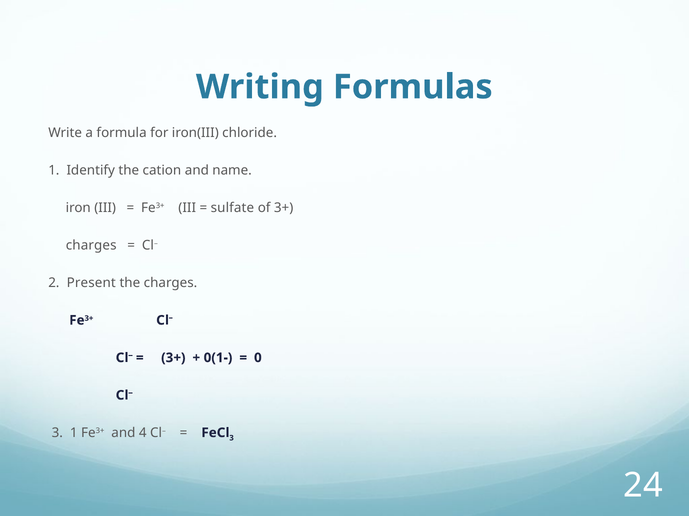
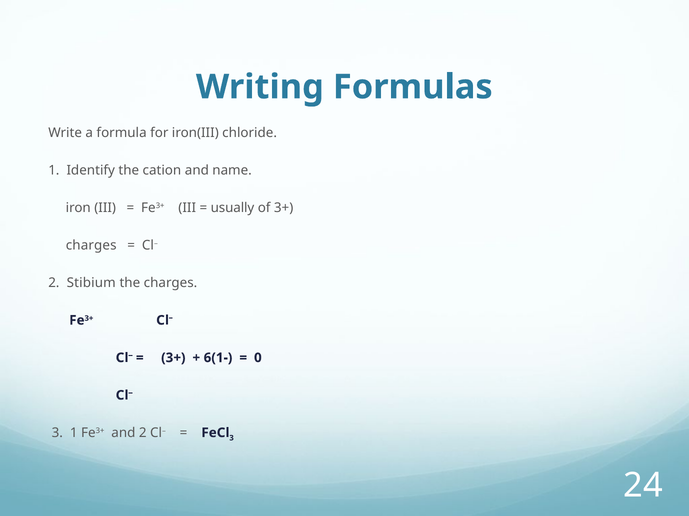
sulfate: sulfate -> usually (232, 208)
Present: Present -> Stibium (91, 283)
0(1-: 0(1- -> 6(1- (218, 358)
and 4: 4 -> 2 (143, 433)
